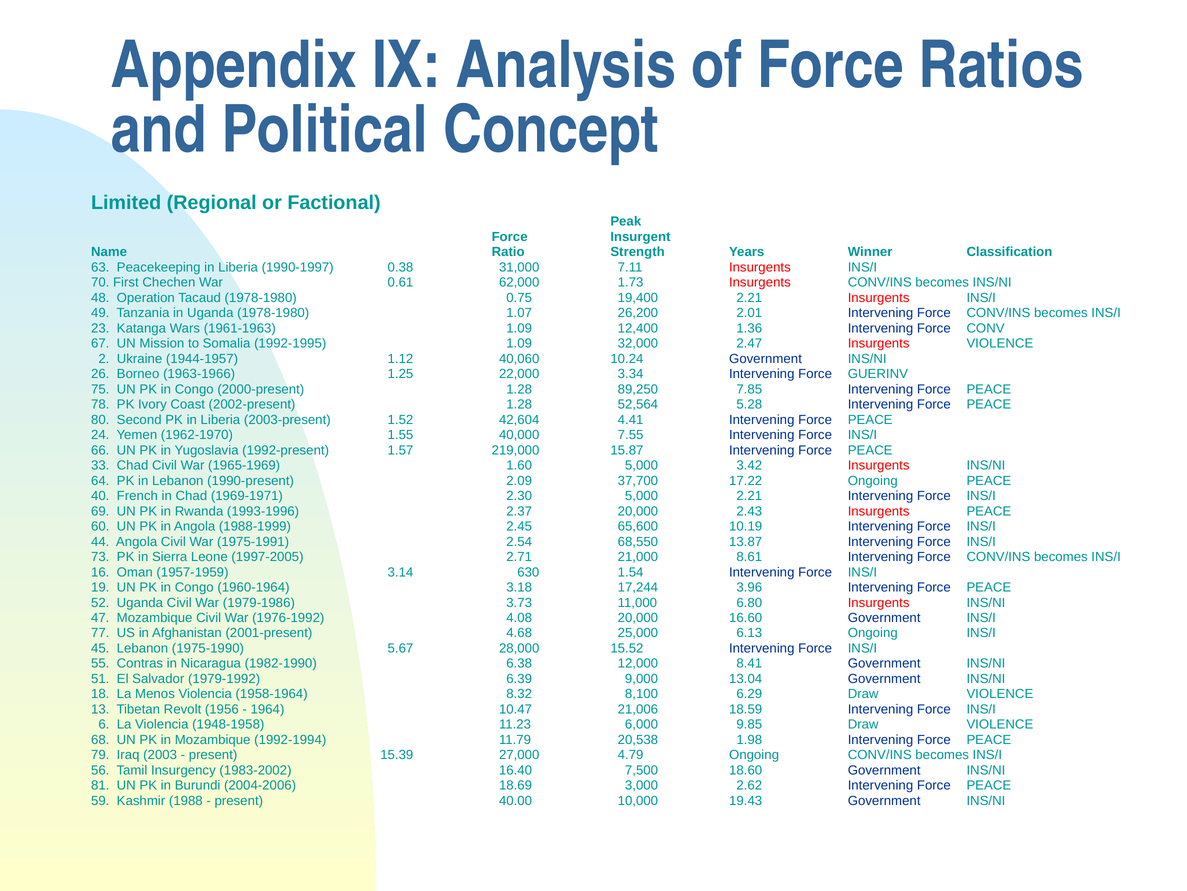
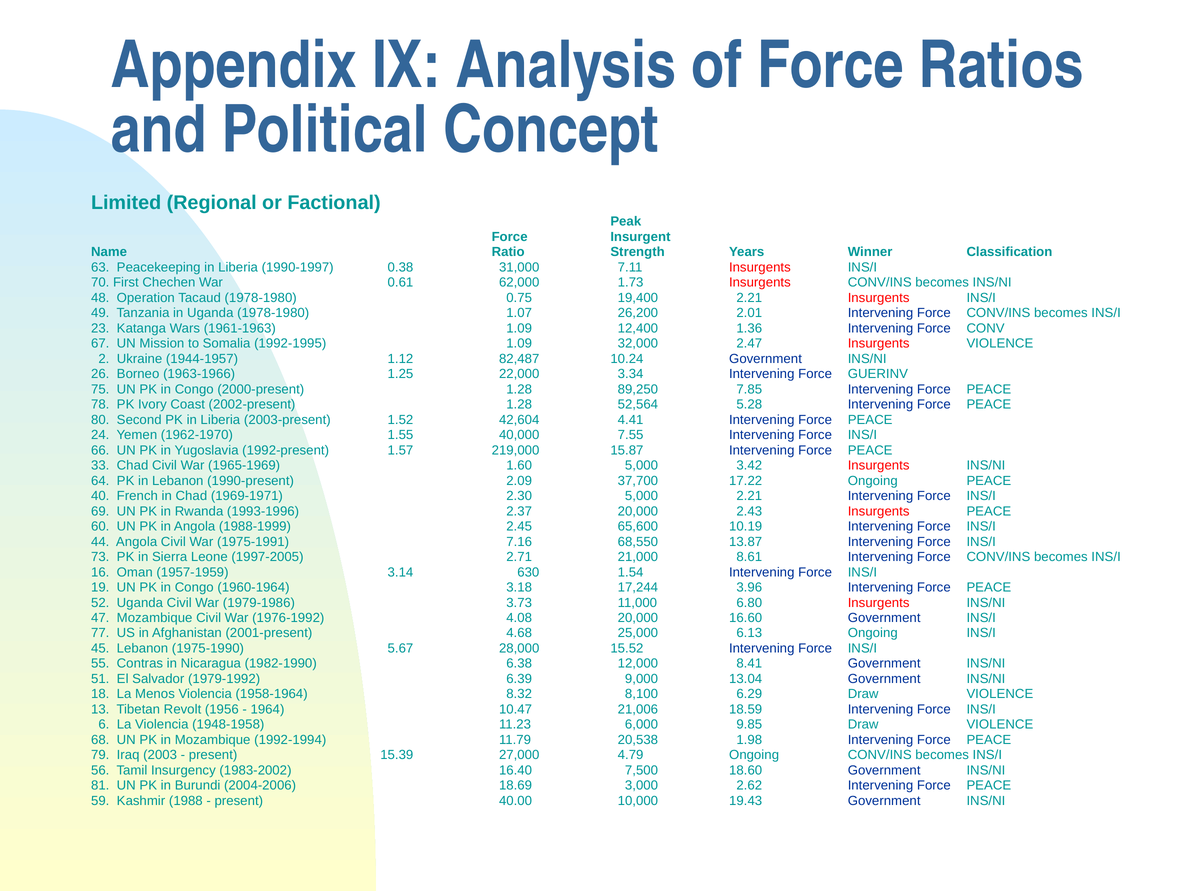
40,060: 40,060 -> 82,487 (519, 358)
2.54: 2.54 -> 7.16 (519, 541)
